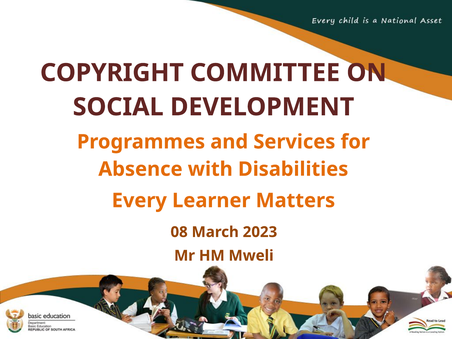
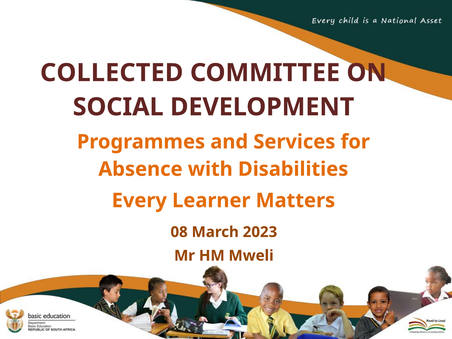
COPYRIGHT: COPYRIGHT -> COLLECTED (112, 73)
